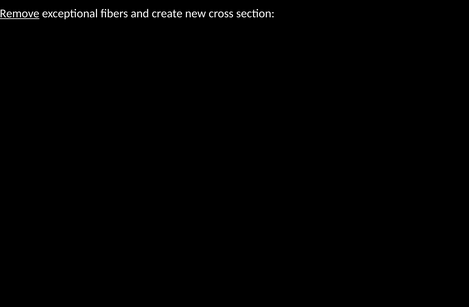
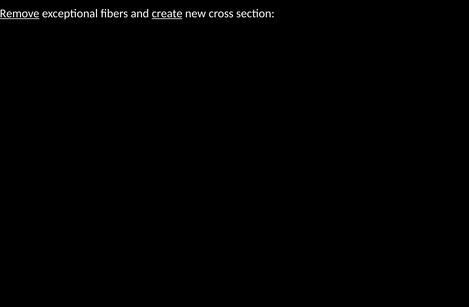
create underline: none -> present (167, 13)
